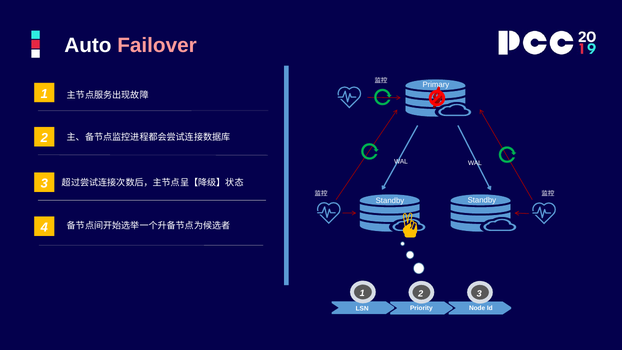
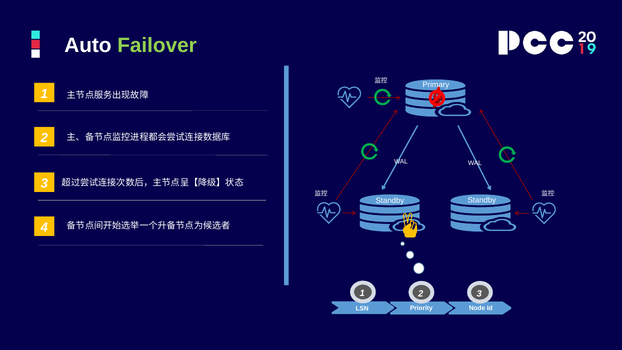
Failover colour: pink -> light green (157, 45)
